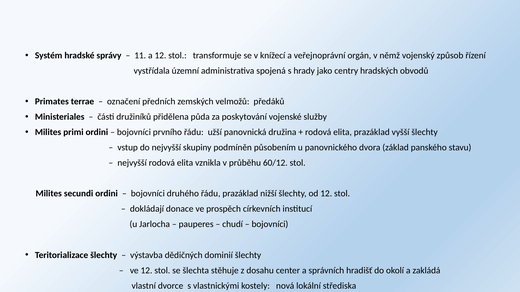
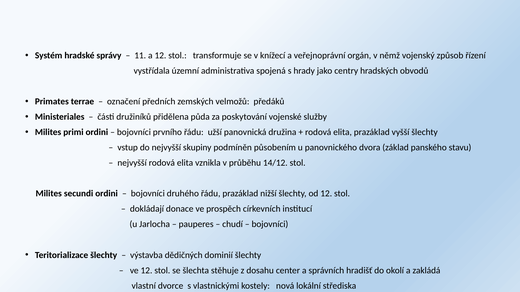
60/12: 60/12 -> 14/12 (275, 163)
